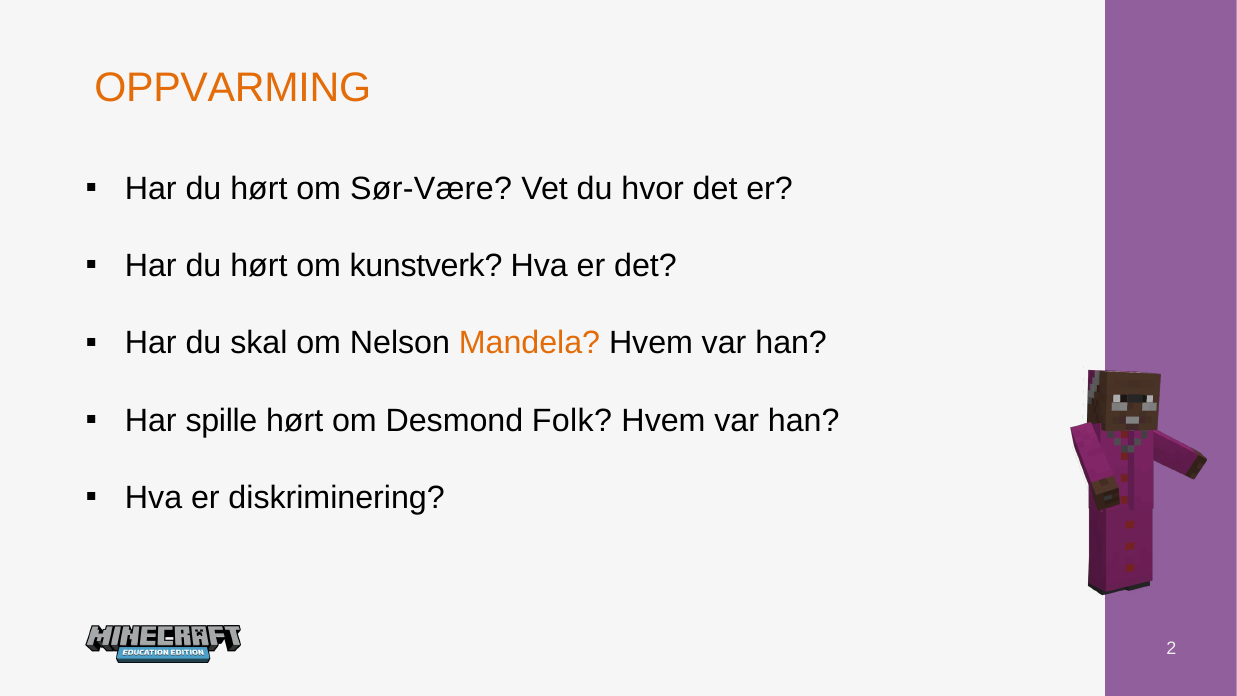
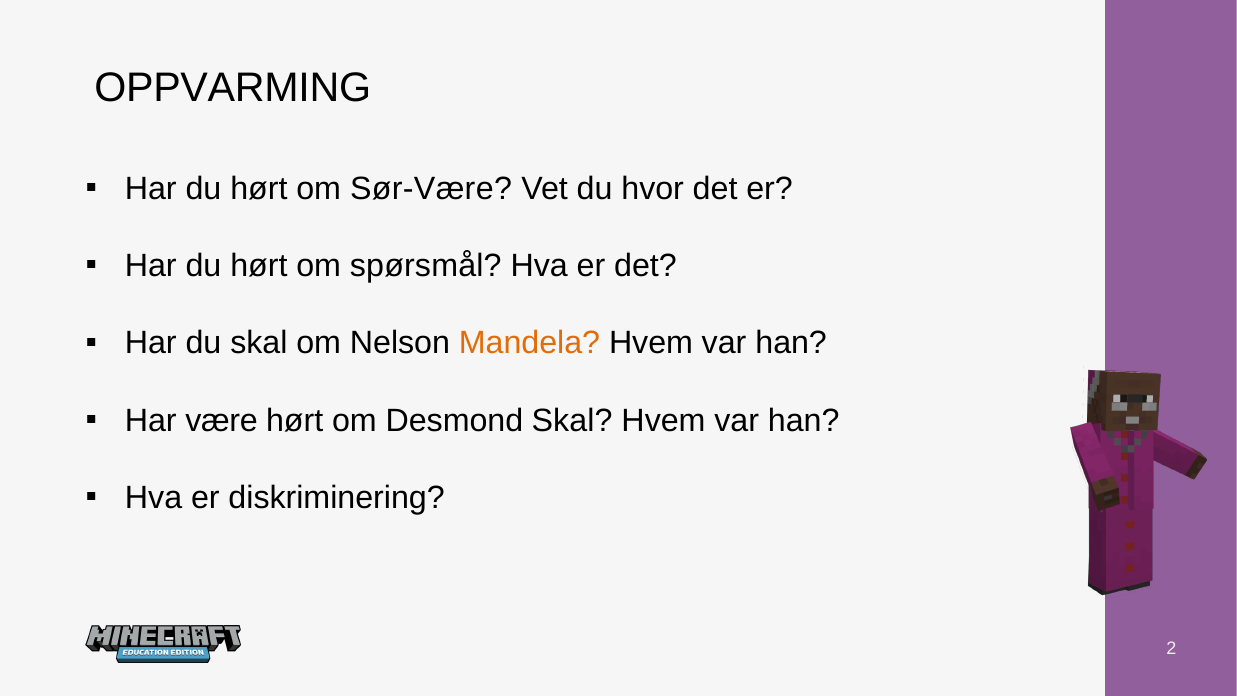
OPPVARMING colour: orange -> black (233, 87)
kunstverk: kunstverk -> spørsmål (426, 266)
spille: spille -> være (221, 421)
Desmond Folk: Folk -> Skal (572, 421)
